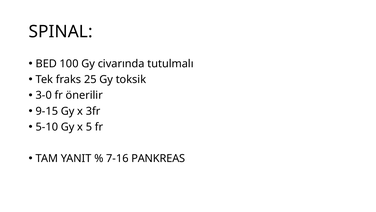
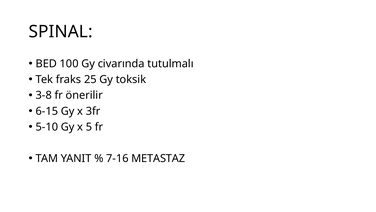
3-0: 3-0 -> 3-8 (44, 95)
9-15: 9-15 -> 6-15 (47, 111)
PANKREAS: PANKREAS -> METASTAZ (158, 158)
